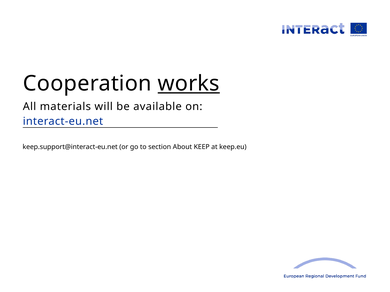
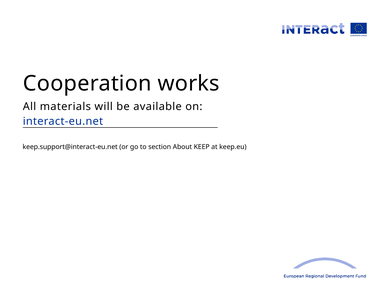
works underline: present -> none (189, 84)
